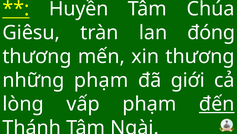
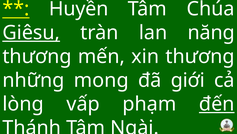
Giêsu underline: none -> present (31, 32)
đóng: đóng -> năng (211, 32)
những phạm: phạm -> mong (101, 80)
